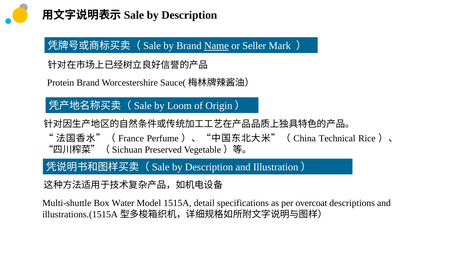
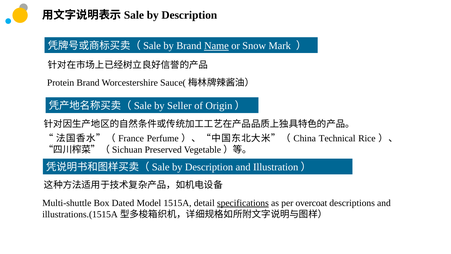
Seller: Seller -> Snow (254, 46)
Loom: Loom -> Seller (179, 106)
Water: Water -> Dated (123, 203)
specifications underline: none -> present (243, 203)
